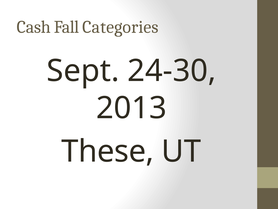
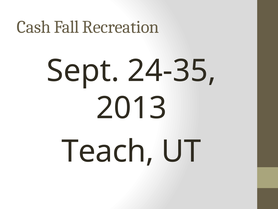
Categories: Categories -> Recreation (121, 27)
24-30: 24-30 -> 24-35 (172, 71)
These: These -> Teach (108, 151)
